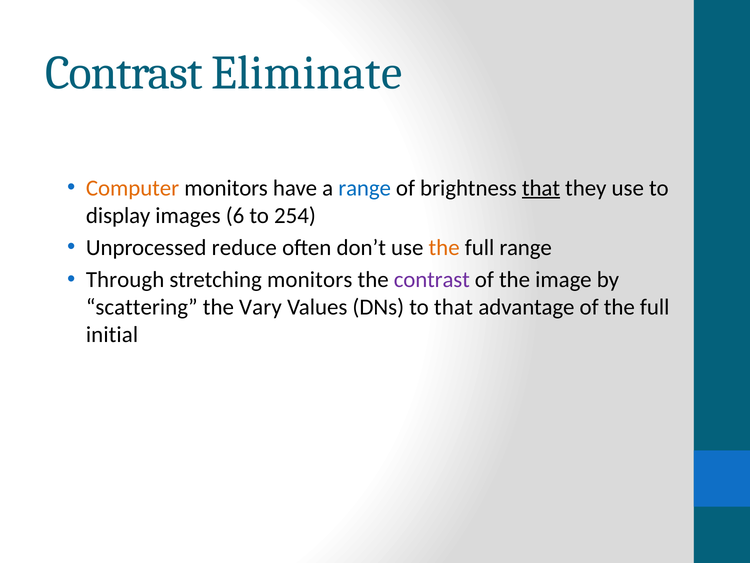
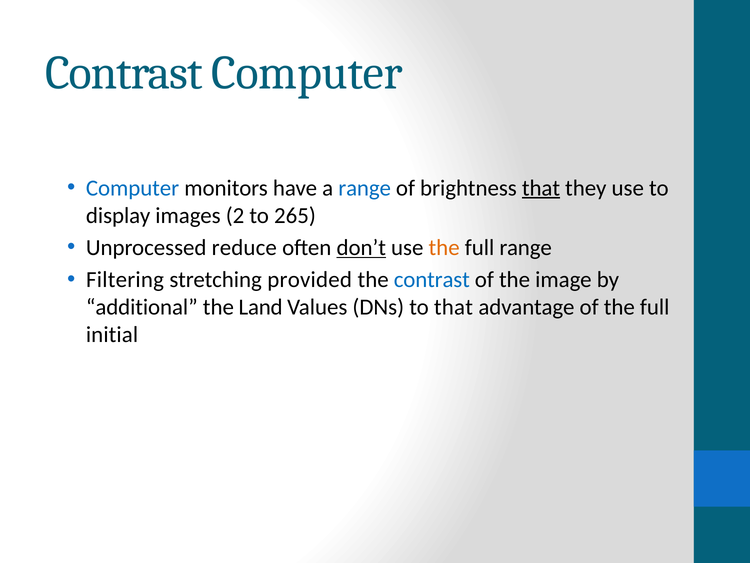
Contrast Eliminate: Eliminate -> Computer (307, 73)
Computer colour: orange -> blue (133, 188)
6: 6 -> 2 (235, 215)
254: 254 -> 265 (295, 215)
don’t underline: none -> present (361, 247)
Through: Through -> Filtering (125, 279)
stretching monitors: monitors -> provided (310, 279)
contrast colour: purple -> blue (432, 279)
scattering: scattering -> additional (142, 307)
Vary: Vary -> Land (261, 307)
